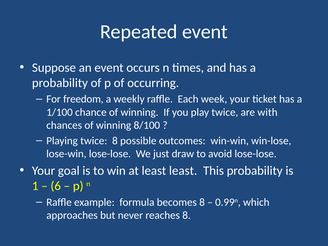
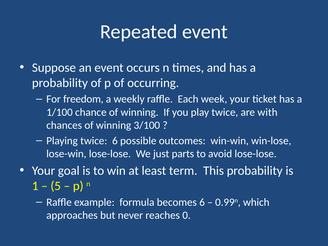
8/100: 8/100 -> 3/100 (147, 125)
twice 8: 8 -> 6 (115, 141)
draw: draw -> parts (183, 154)
least least: least -> term (183, 171)
6: 6 -> 5 (56, 186)
becomes 8: 8 -> 6 (202, 202)
reaches 8: 8 -> 0 (186, 215)
